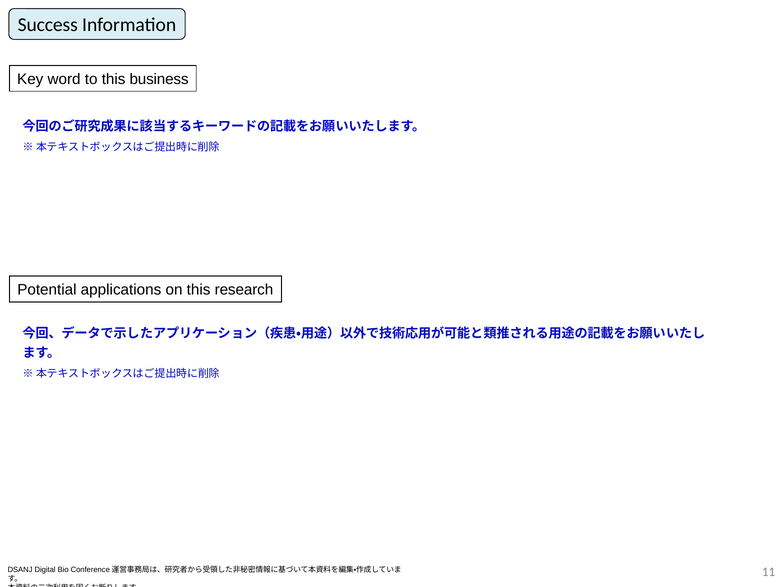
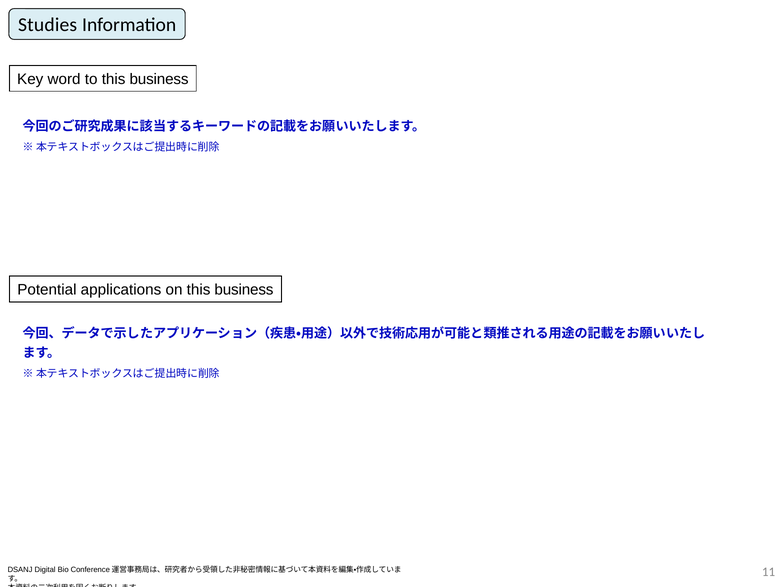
Success: Success -> Studies (48, 25)
on this research: research -> business (244, 290)
